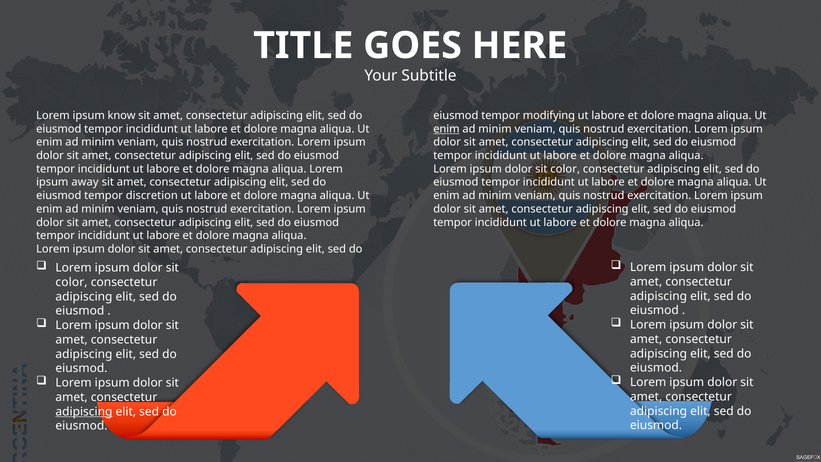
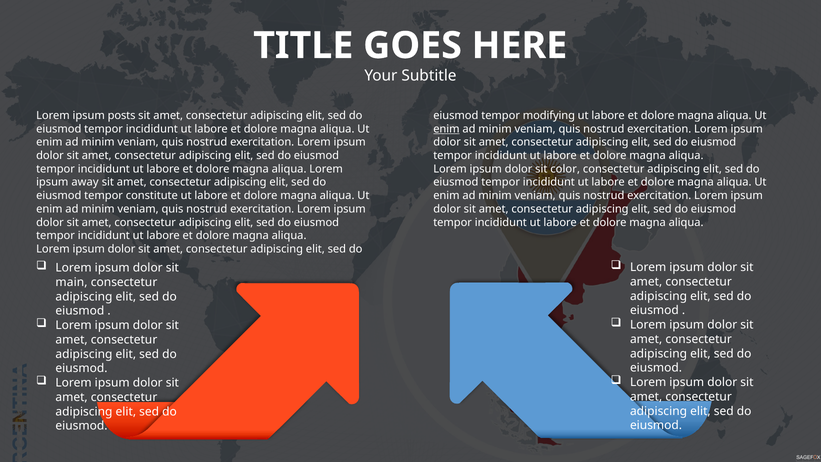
know: know -> posts (122, 115)
discretion: discretion -> constitute (152, 196)
color: color -> main (72, 282)
adipiscing underline: present -> none (84, 411)
